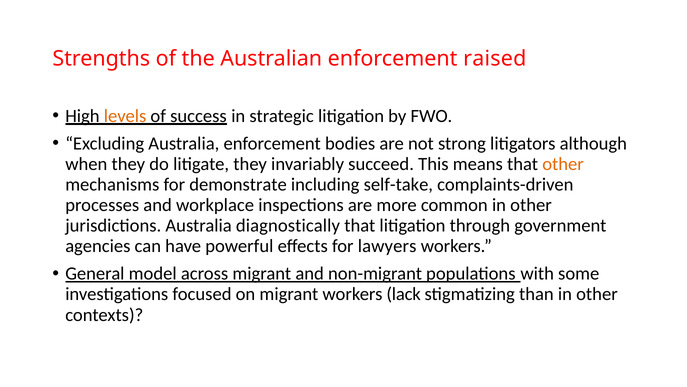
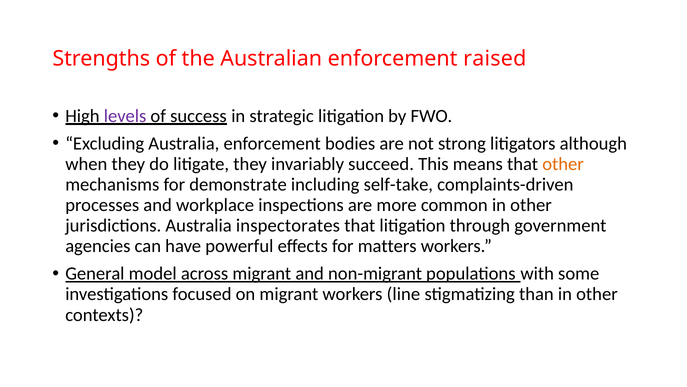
levels colour: orange -> purple (125, 116)
diagnostically: diagnostically -> inspectorates (288, 225)
lawyers: lawyers -> matters (387, 246)
lack: lack -> line (403, 294)
